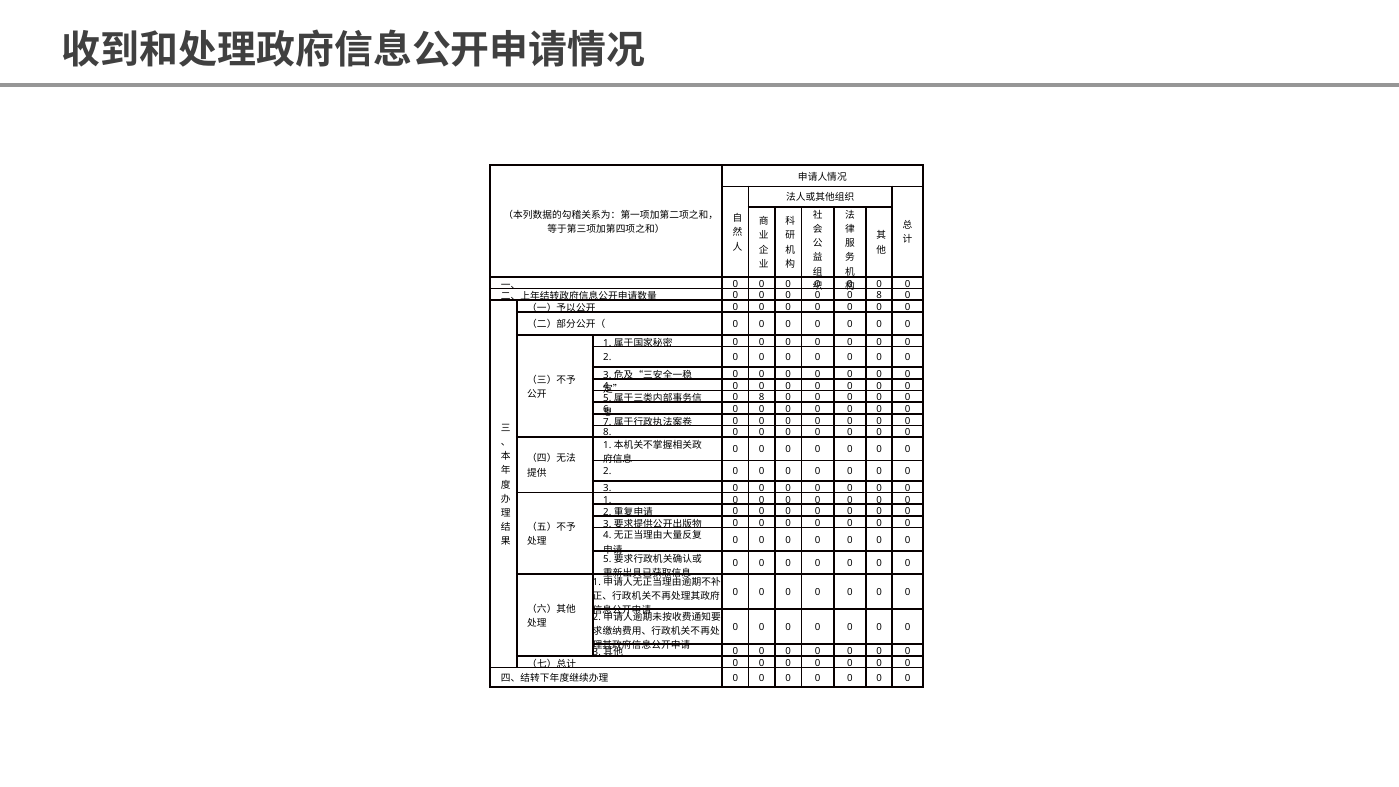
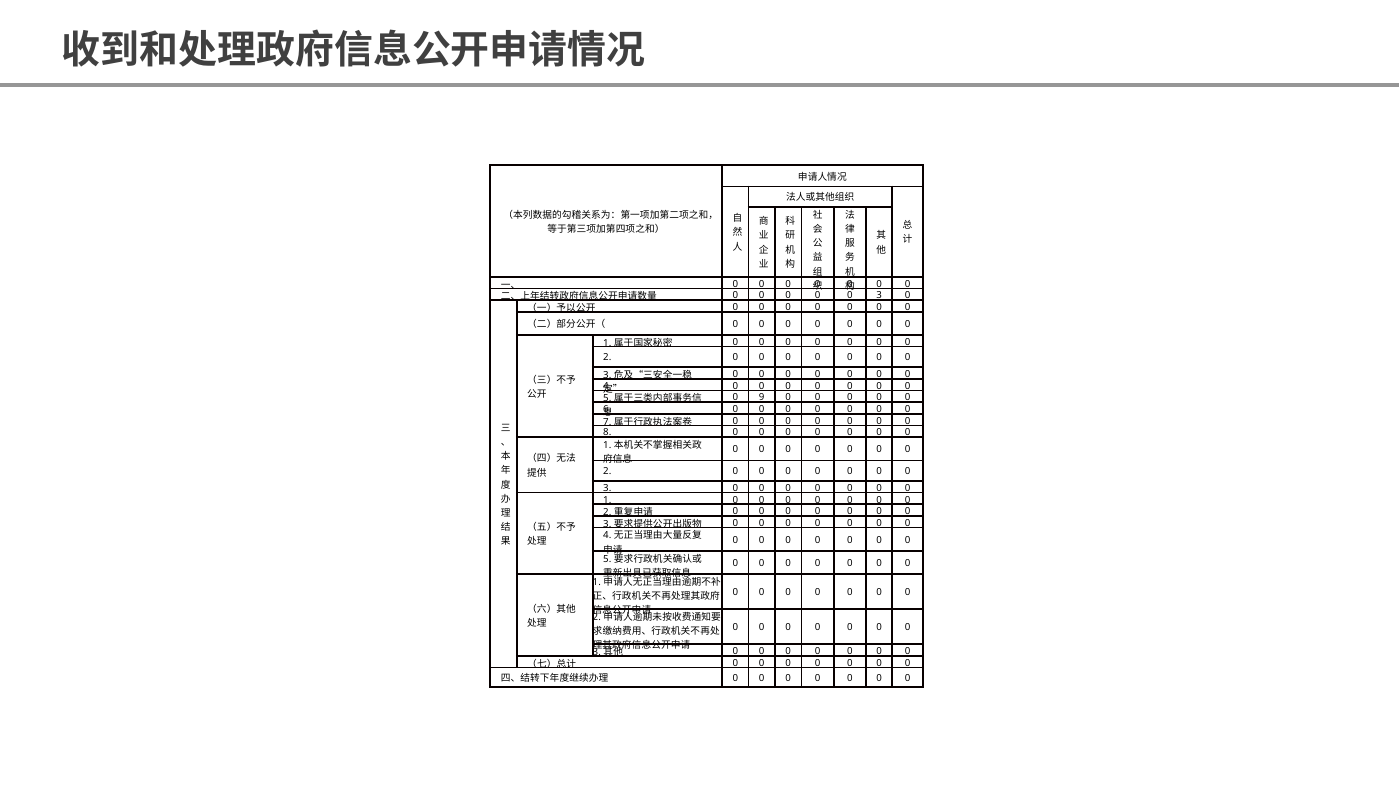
8: 8 -> 3 (879, 296)
8: 8 -> 9 (762, 398)
